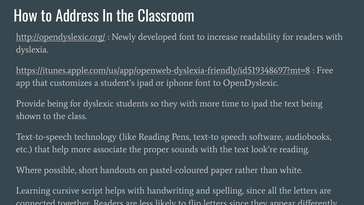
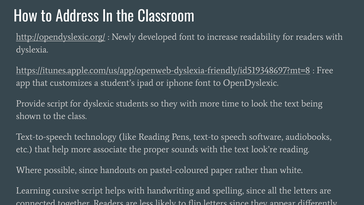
Provide being: being -> script (58, 103)
to ipad: ipad -> look (259, 103)
possible short: short -> since (88, 170)
